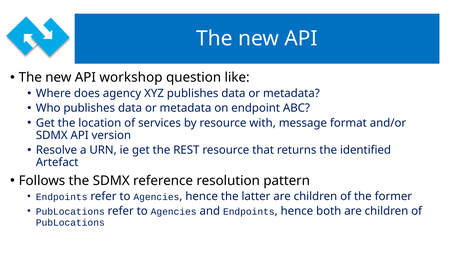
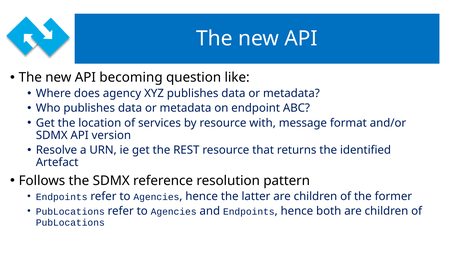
workshop: workshop -> becoming (131, 77)
